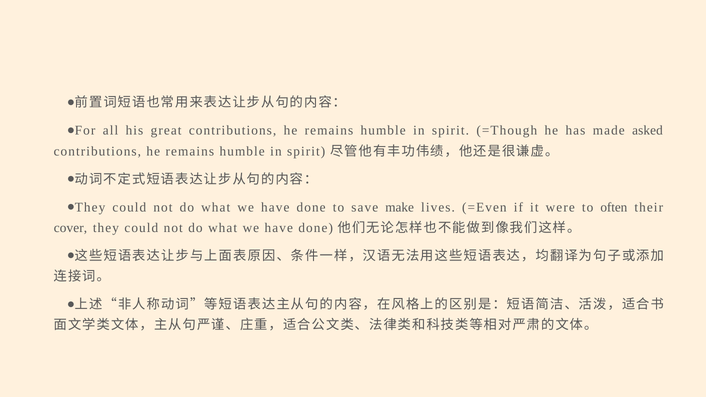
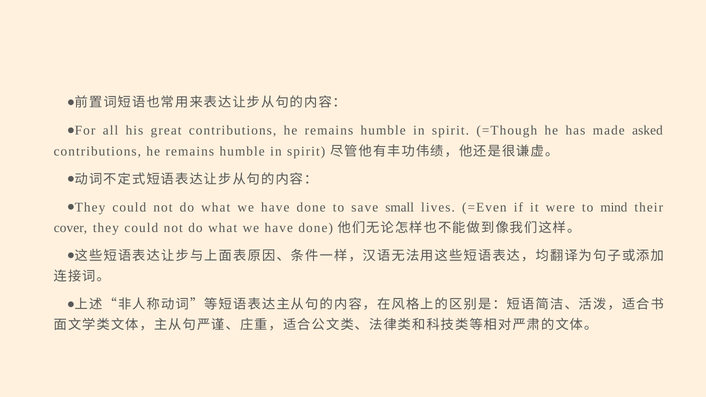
make: make -> small (400, 207)
often: often -> mind (614, 207)
